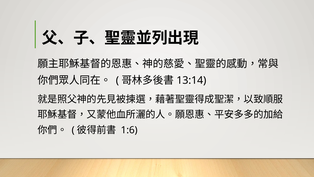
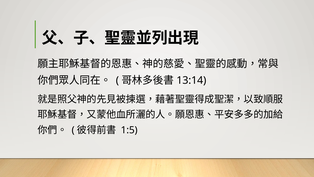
1:6: 1:6 -> 1:5 (129, 130)
